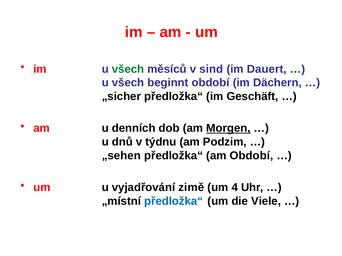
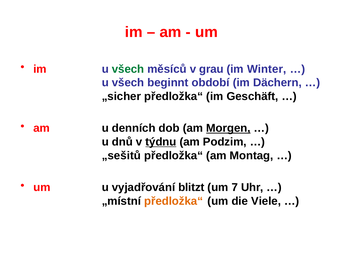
sind: sind -> grau (211, 69)
Dauert: Dauert -> Winter (267, 69)
týdnu underline: none -> present (161, 142)
„sehen: „sehen -> „sešitů (121, 156)
am Období: Období -> Montag (252, 156)
zimě: zimě -> blitzt (191, 188)
4: 4 -> 7 (235, 188)
předložka“ colour: blue -> orange (174, 201)
